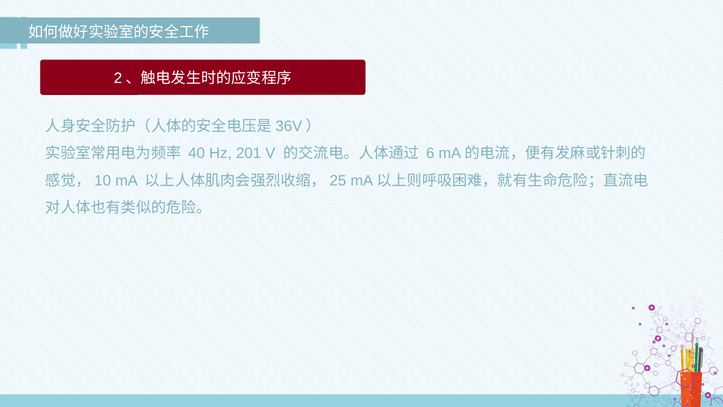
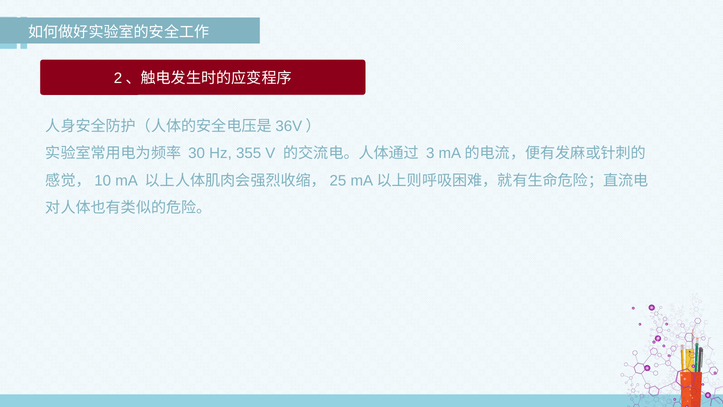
40: 40 -> 30 (197, 153)
201: 201 -> 355 (249, 153)
6: 6 -> 3 (430, 153)
